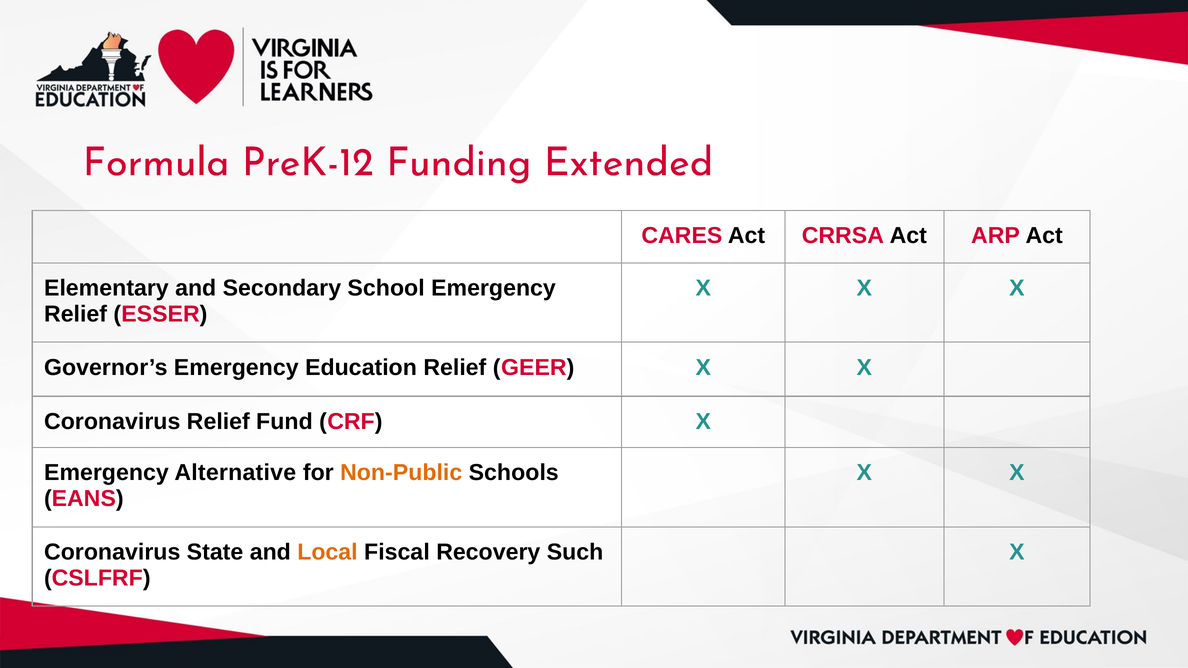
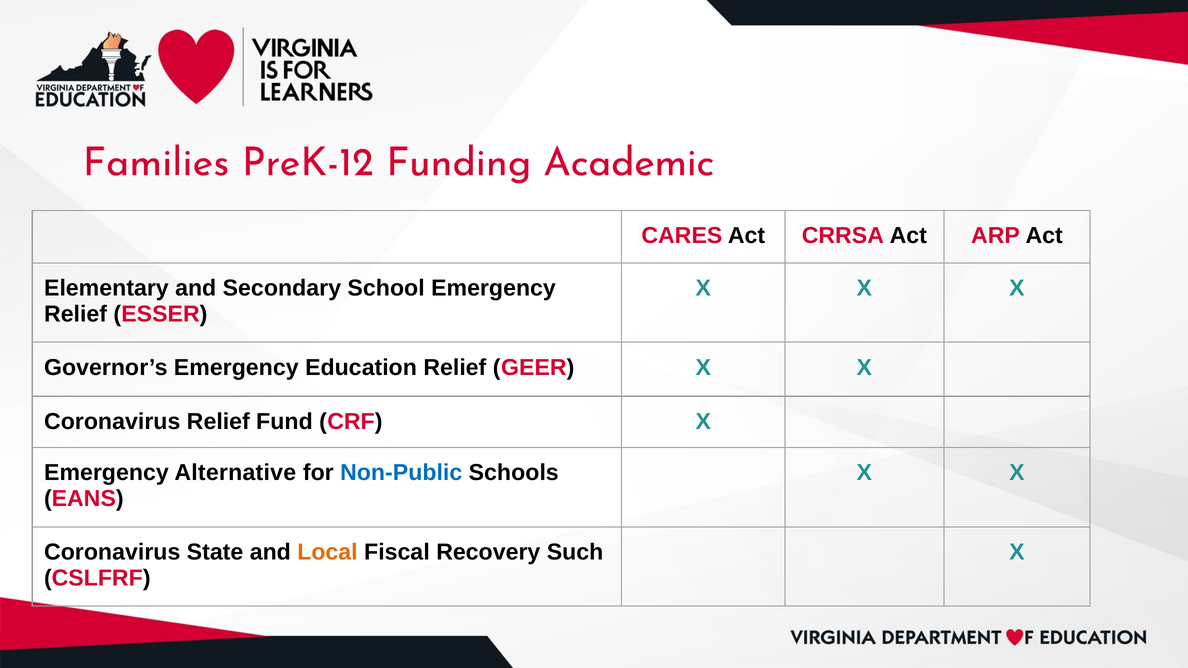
Formula: Formula -> Families (156, 162)
Extended: Extended -> Academic (629, 162)
Non-Public colour: orange -> blue (401, 473)
